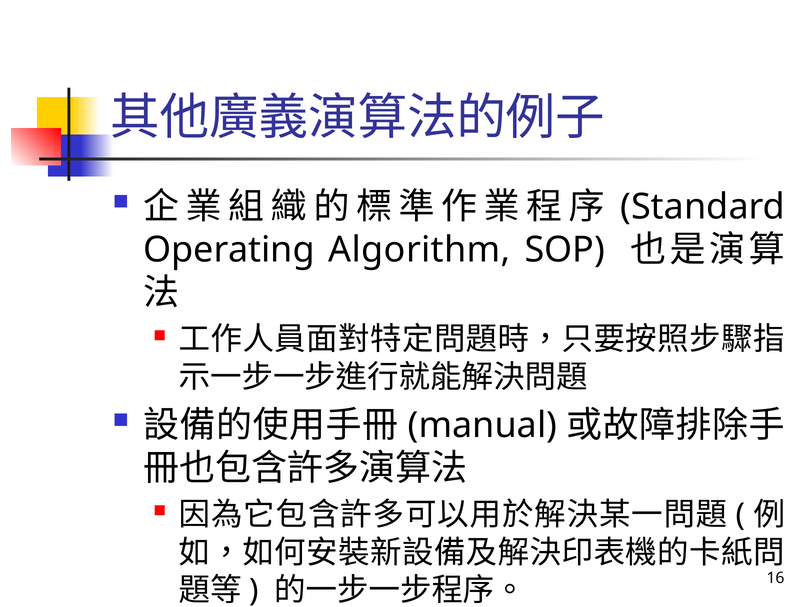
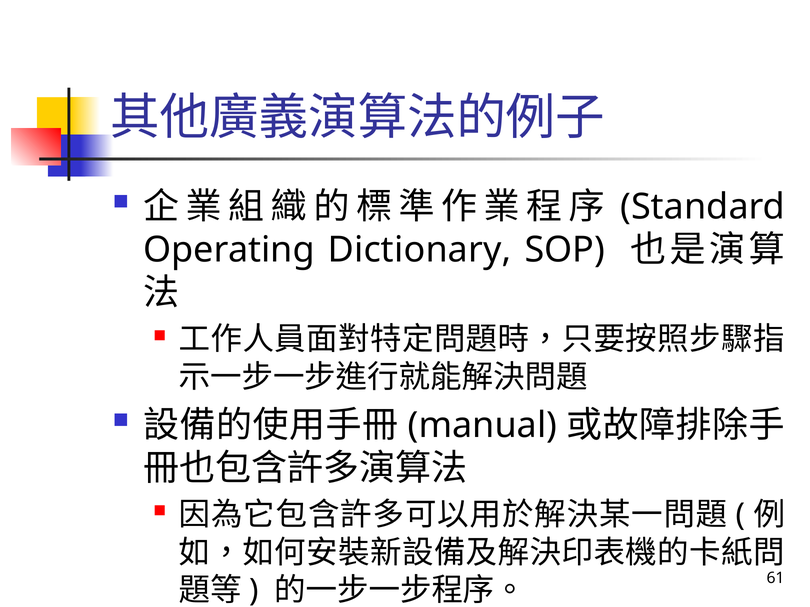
Algorithm: Algorithm -> Dictionary (420, 250)
16: 16 -> 61 (776, 579)
